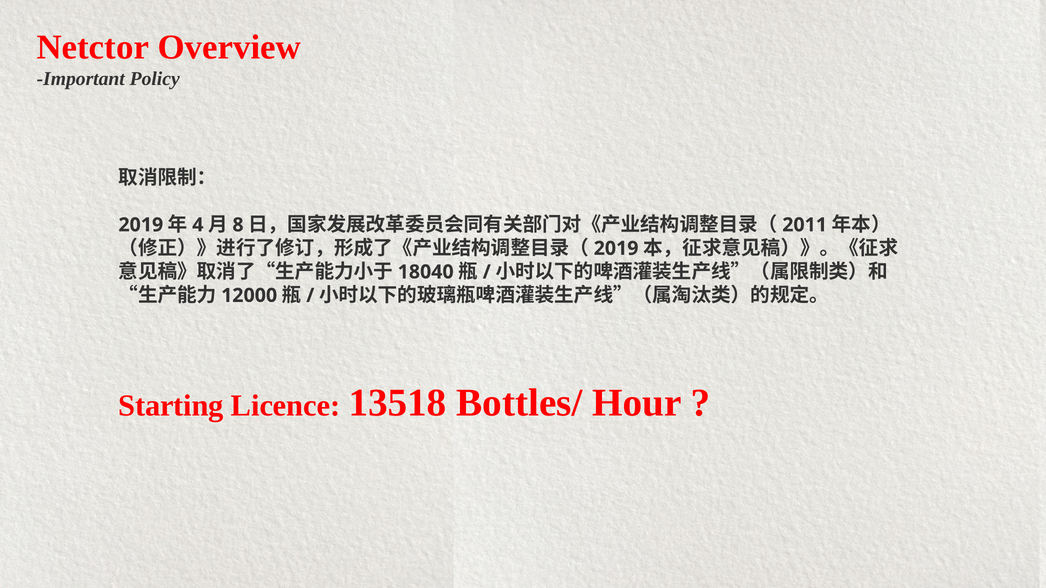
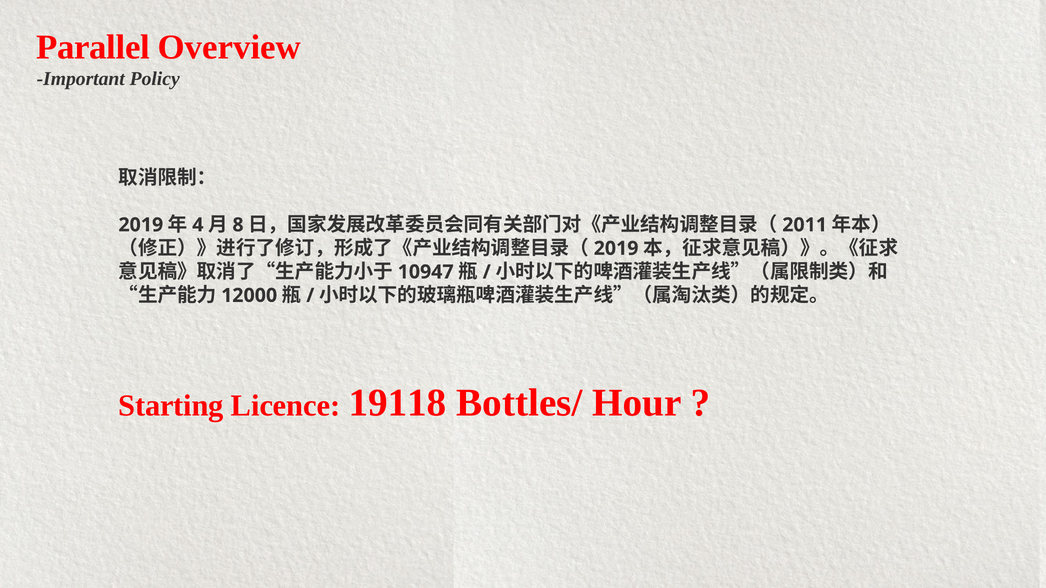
Netctor: Netctor -> Parallel (93, 47)
18040: 18040 -> 10947 (426, 272)
13518: 13518 -> 19118 (398, 403)
